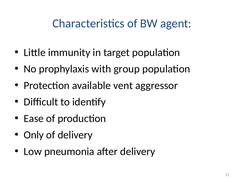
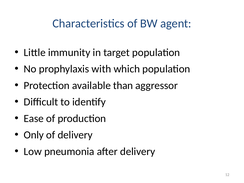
group: group -> which (127, 69)
vent: vent -> than (123, 85)
